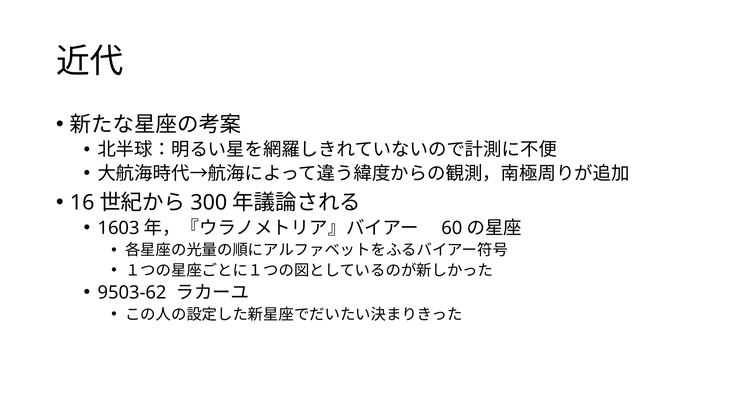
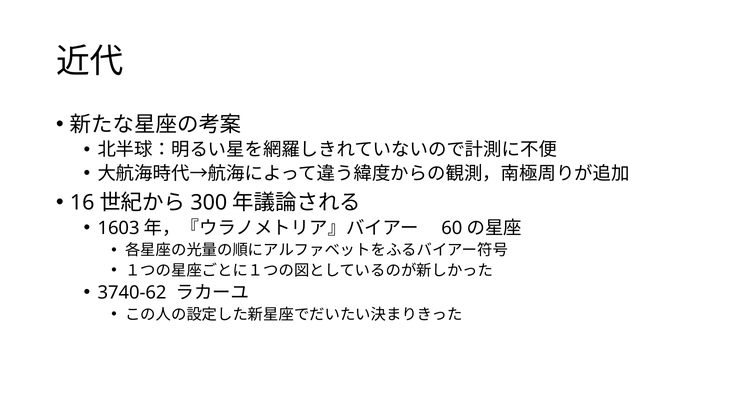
9503-62: 9503-62 -> 3740-62 (132, 293)
